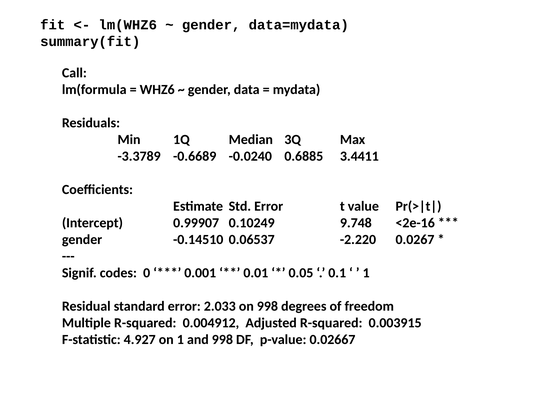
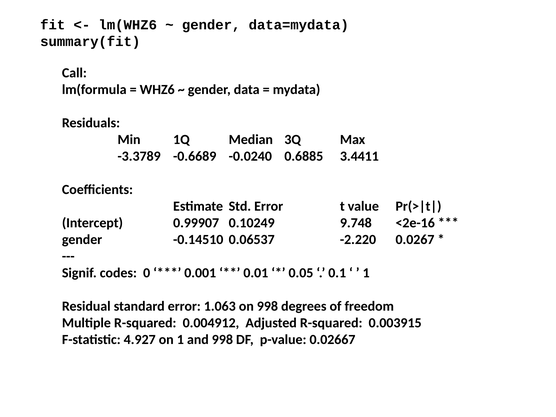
2.033: 2.033 -> 1.063 (220, 306)
